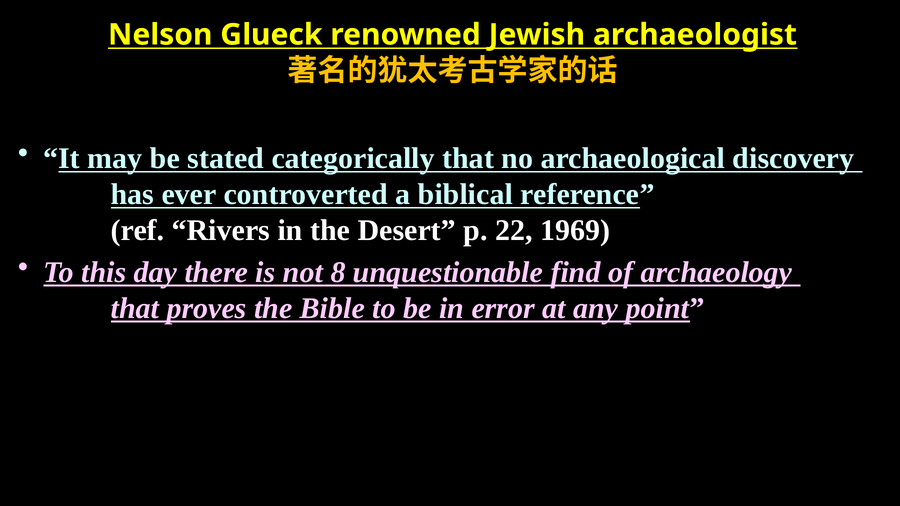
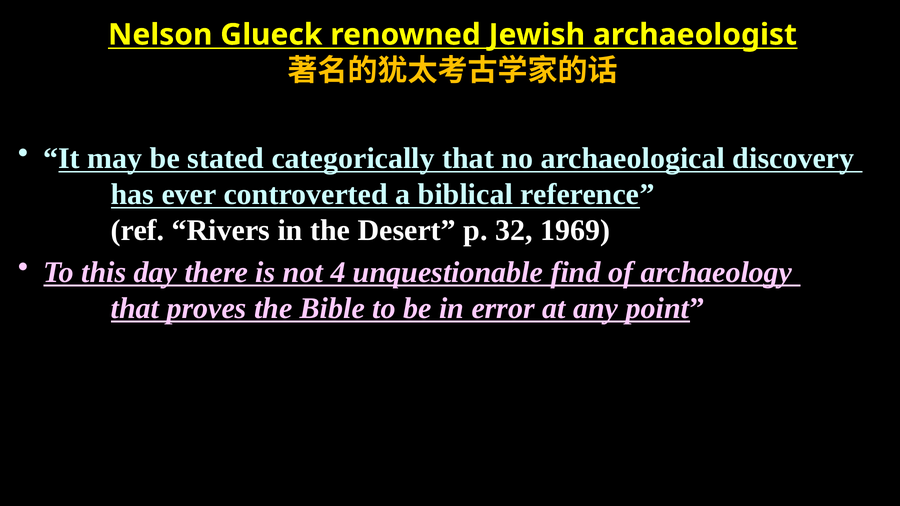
22: 22 -> 32 (514, 230)
8: 8 -> 4 (338, 273)
